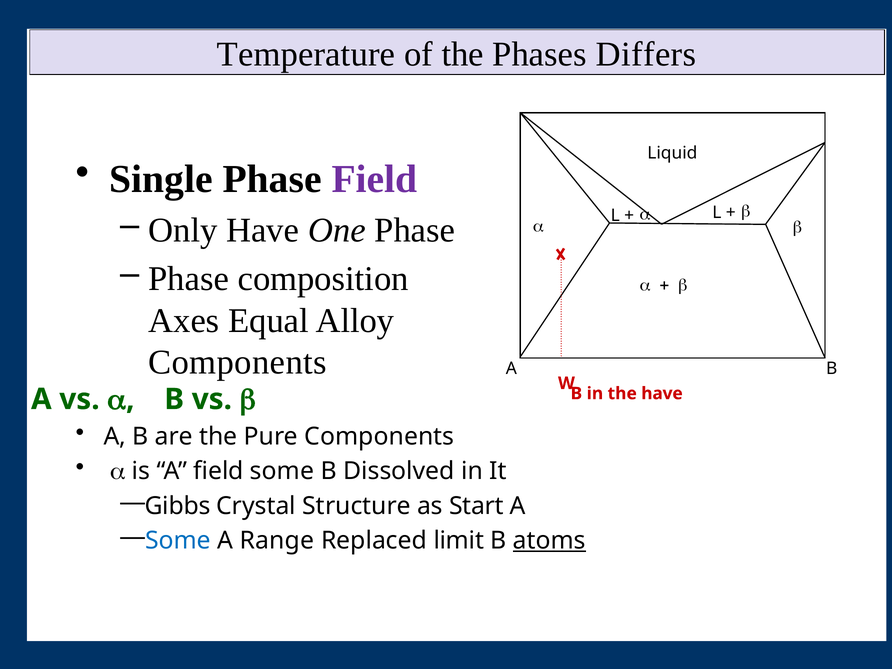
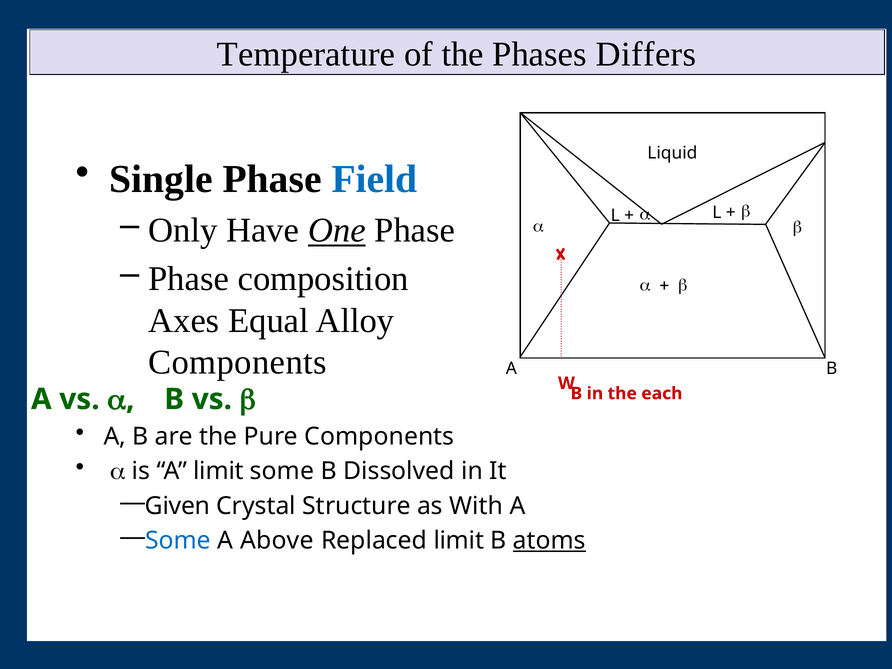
Field colour: purple -> blue (375, 179)
One underline: none -> present (337, 230)
the have: have -> each (662, 393)
A field: field -> limit (219, 471)
Gibbs: Gibbs -> Given (178, 506)
Start: Start -> With (476, 506)
Range: Range -> Above (277, 541)
